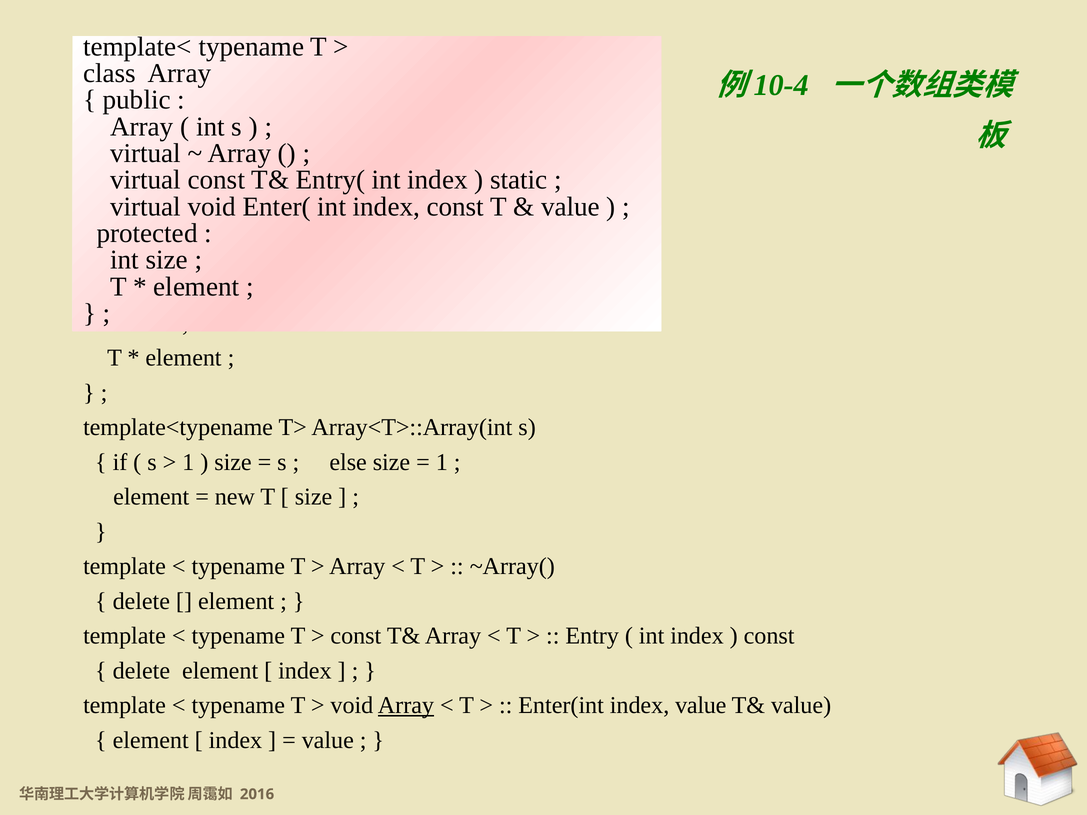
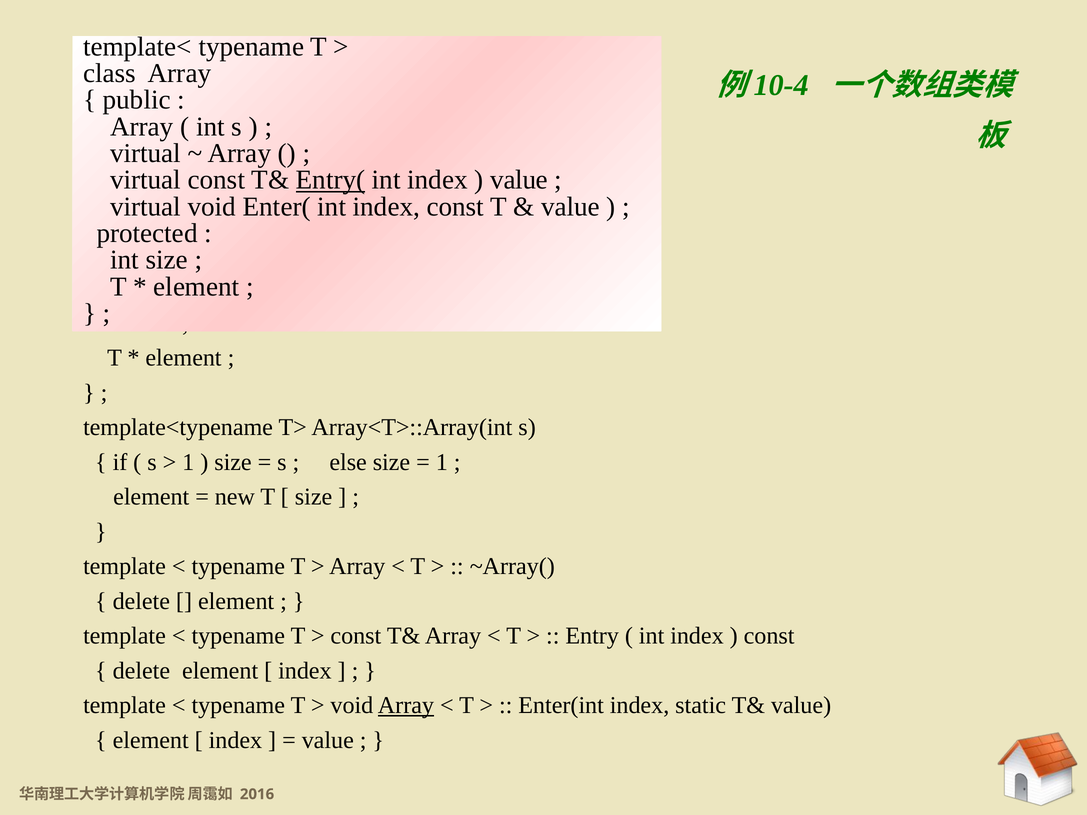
Entry( underline: none -> present (331, 180)
static: static -> value (519, 180)
index value: value -> static (701, 706)
